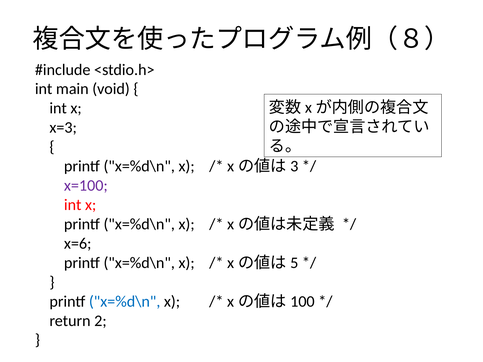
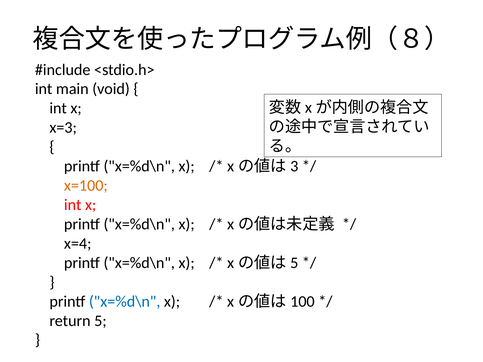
x=100 colour: purple -> orange (86, 186)
x=6: x=6 -> x=4 (78, 244)
2: 2 -> 5 (100, 321)
